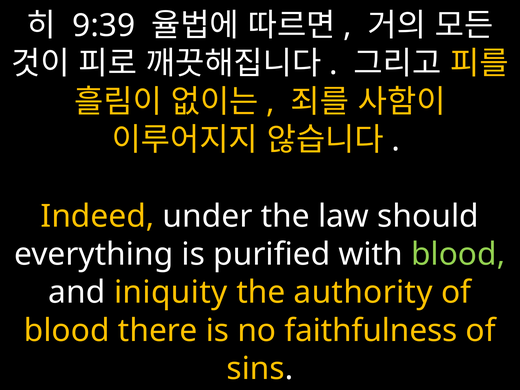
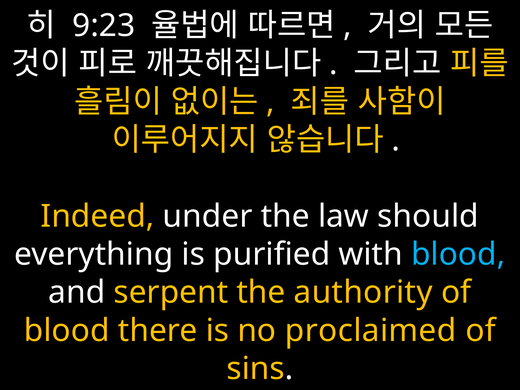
9:39: 9:39 -> 9:23 (104, 26)
blood colour: light green -> light blue (458, 254)
iniquity: iniquity -> serpent (171, 293)
faithfulness: faithfulness -> proclaimed (371, 331)
